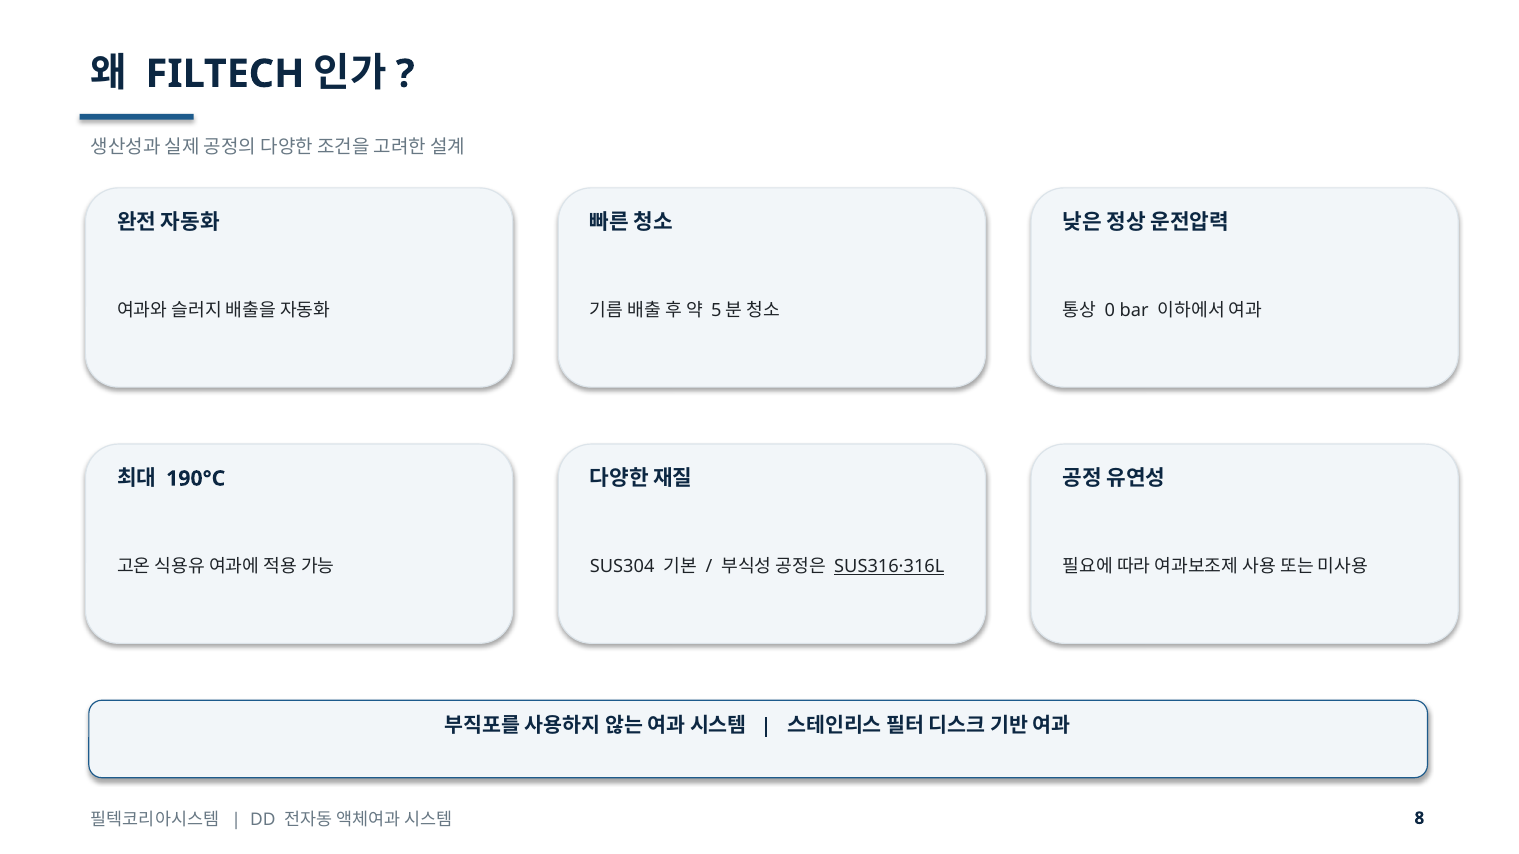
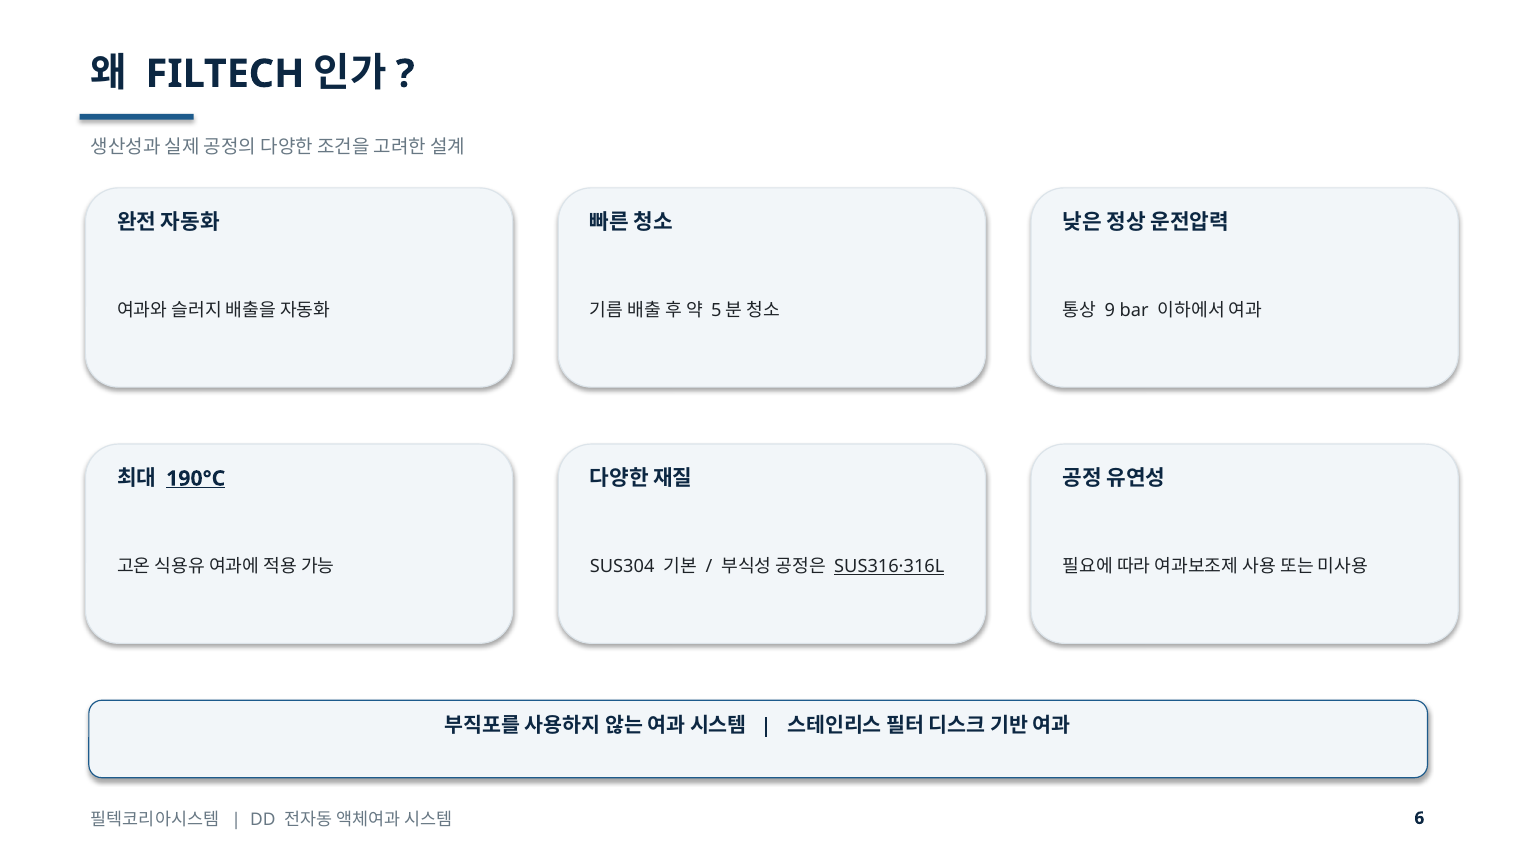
0: 0 -> 9 (1110, 311)
190°C underline: none -> present (196, 479)
8: 8 -> 6 (1419, 819)
